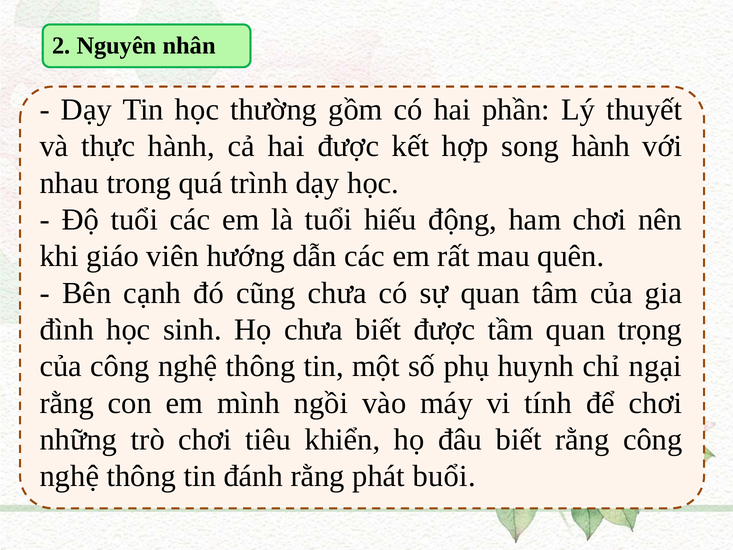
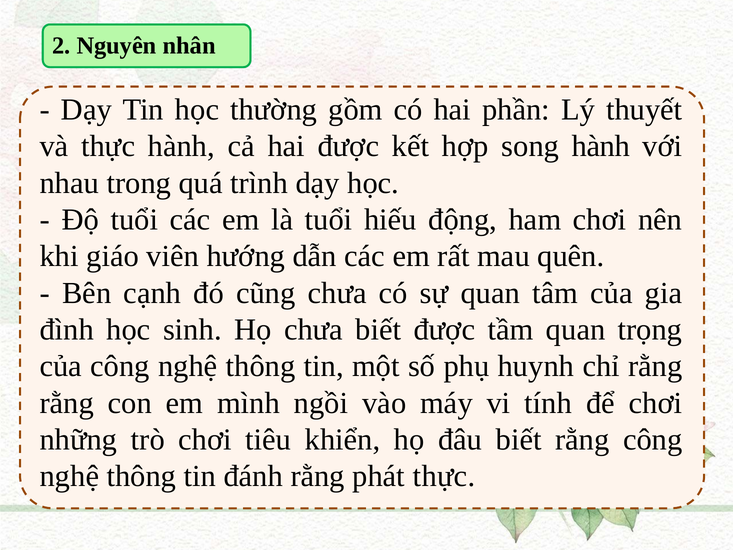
chỉ ngại: ngại -> rằng (655, 366)
phát buổi: buổi -> thực (444, 476)
